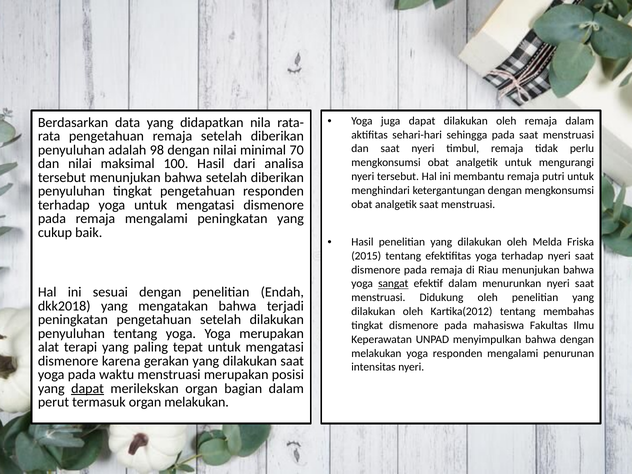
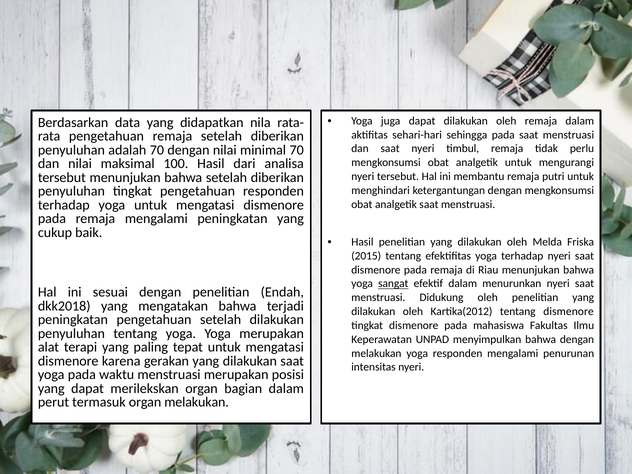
adalah 98: 98 -> 70 (157, 150)
tentang membahas: membahas -> dismenore (569, 312)
dapat underline: present -> none (88, 388)
